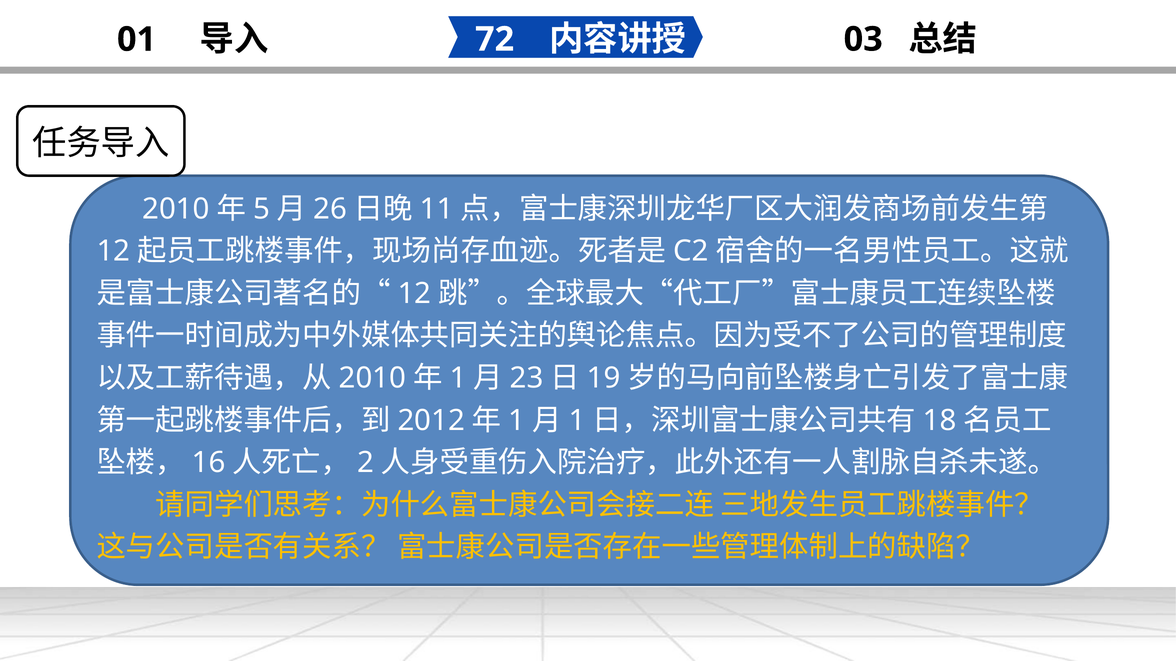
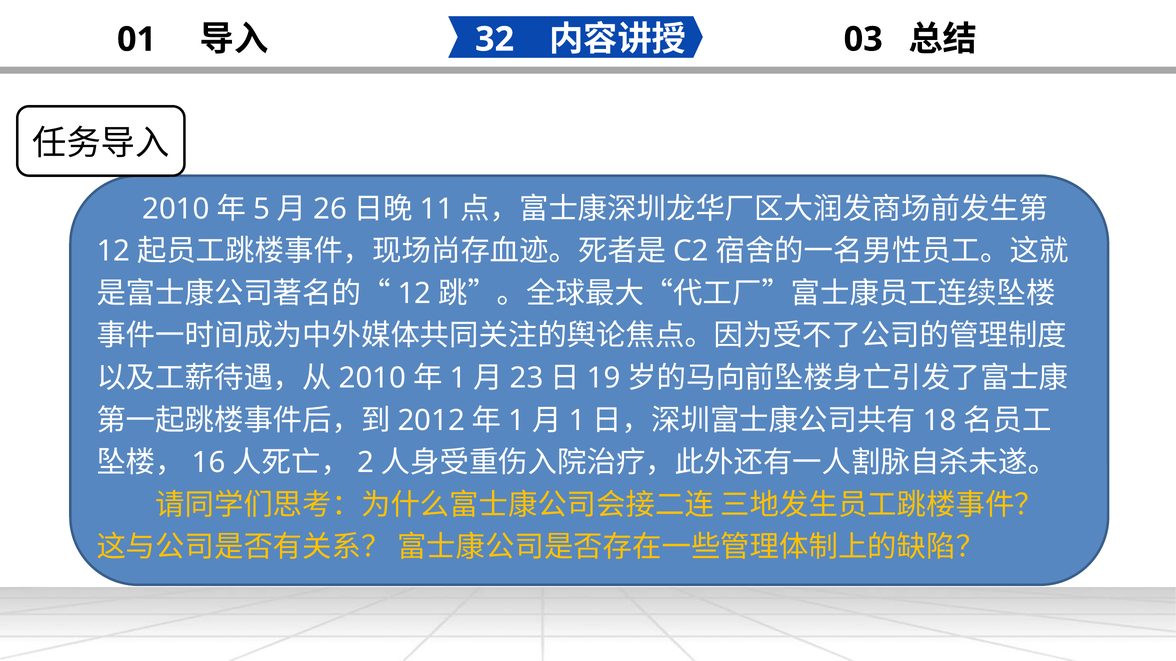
72: 72 -> 32 (495, 39)
